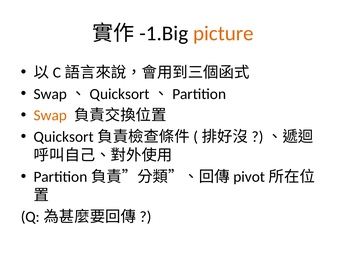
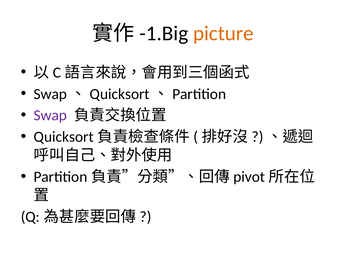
Swap colour: orange -> purple (50, 116)
